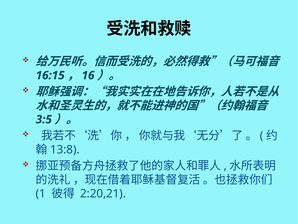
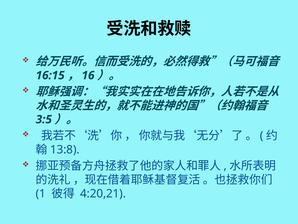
2:20,21: 2:20,21 -> 4:20,21 (103, 193)
